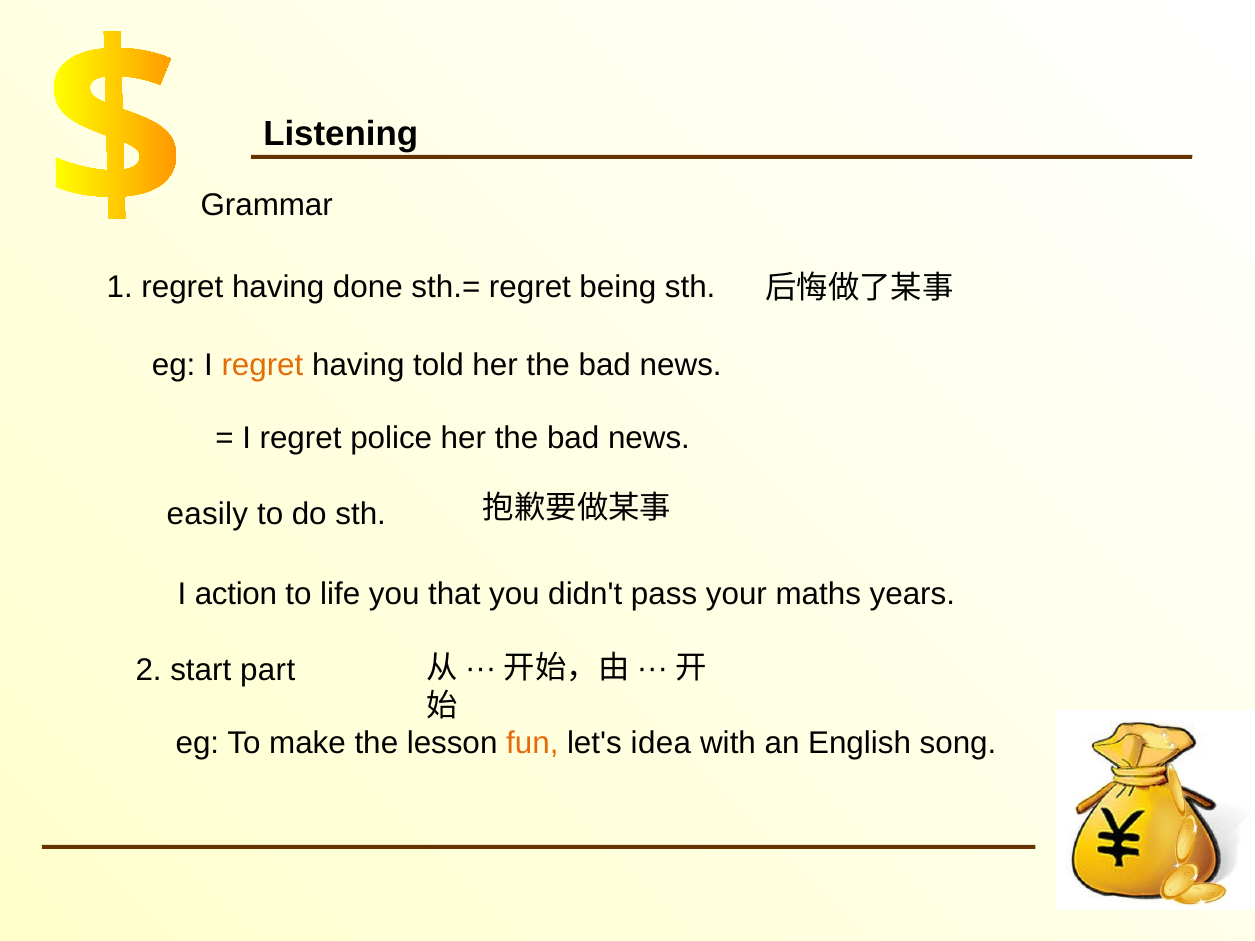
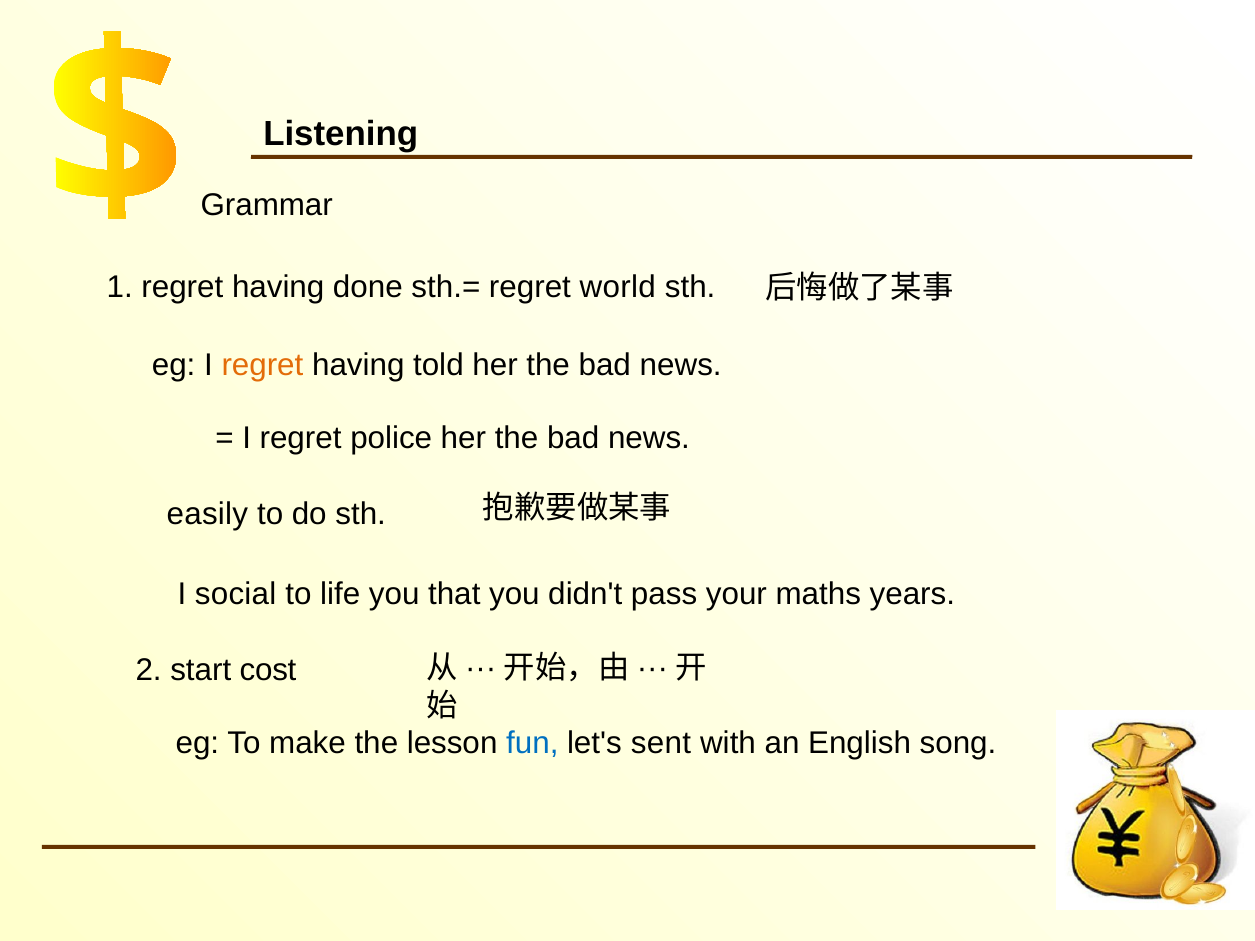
being: being -> world (618, 287)
action: action -> social (236, 594)
part: part -> cost (268, 670)
fun colour: orange -> blue (532, 743)
idea: idea -> sent (661, 743)
